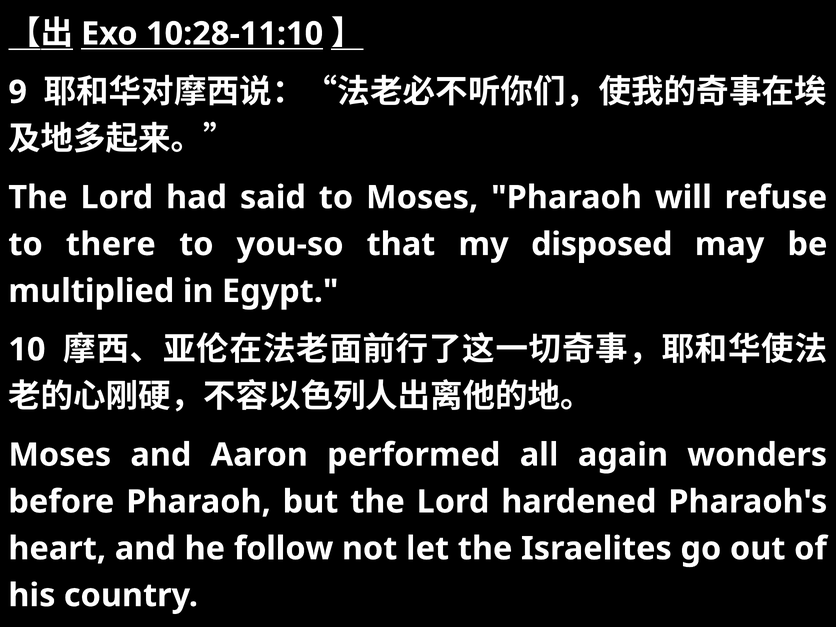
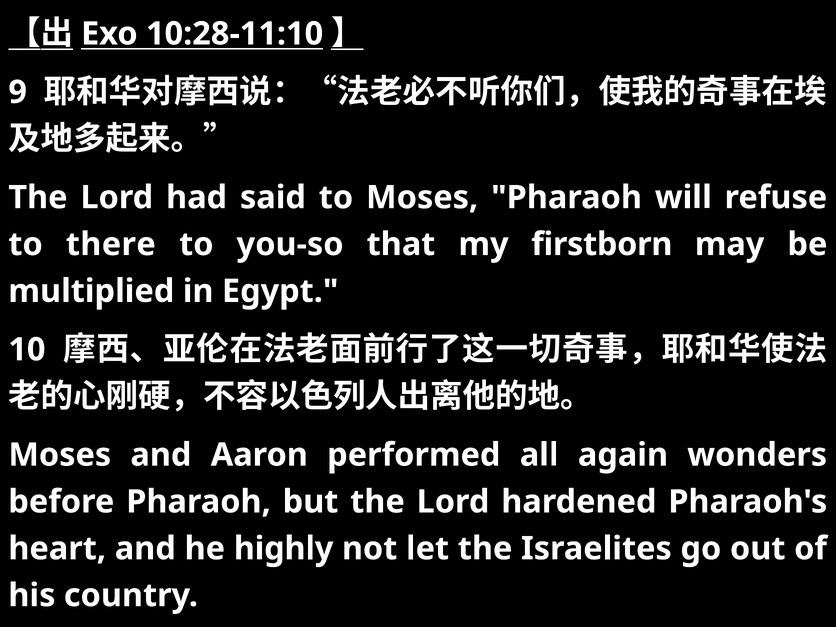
disposed: disposed -> firstborn (602, 244)
follow: follow -> highly (284, 549)
